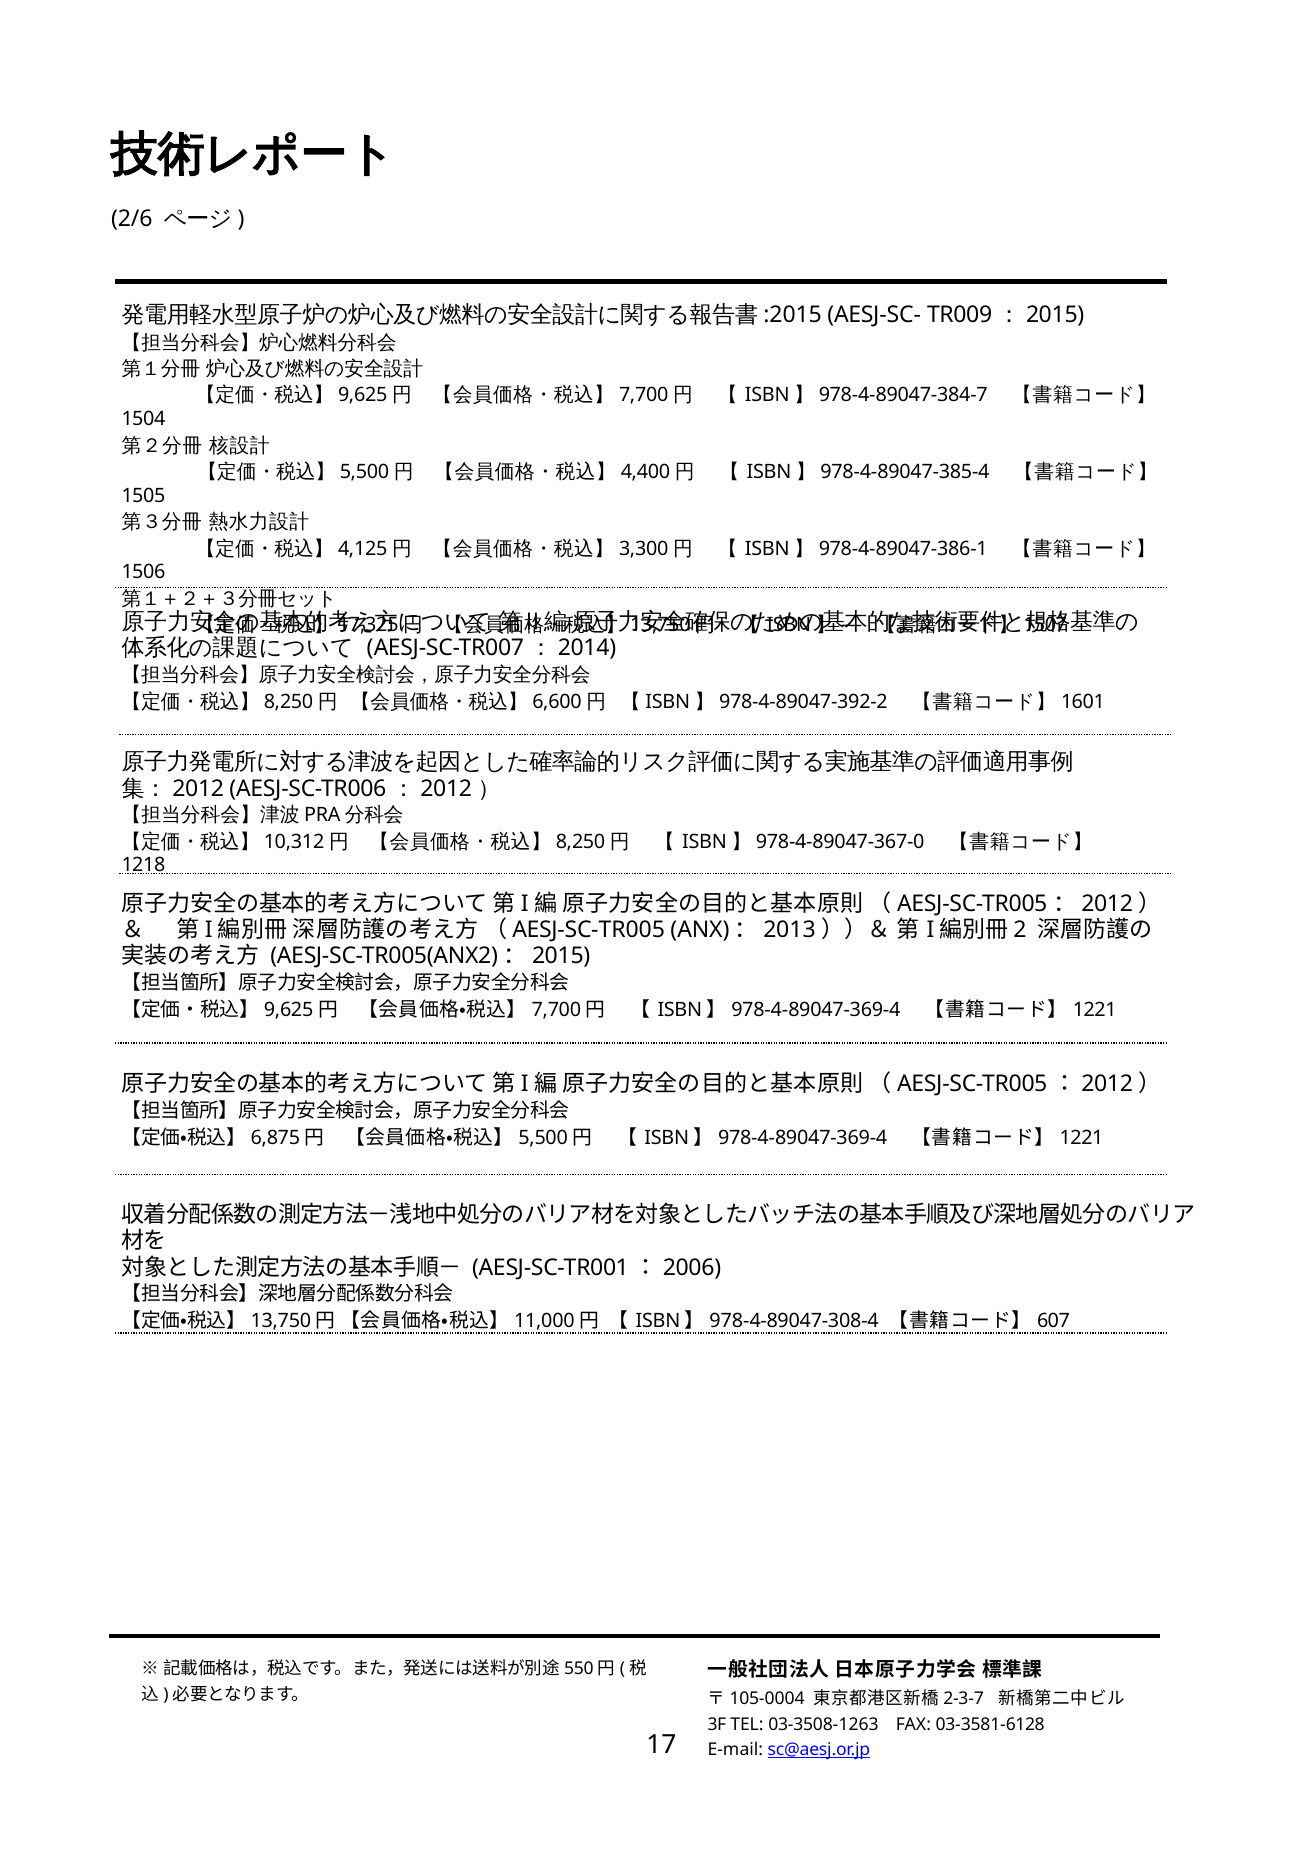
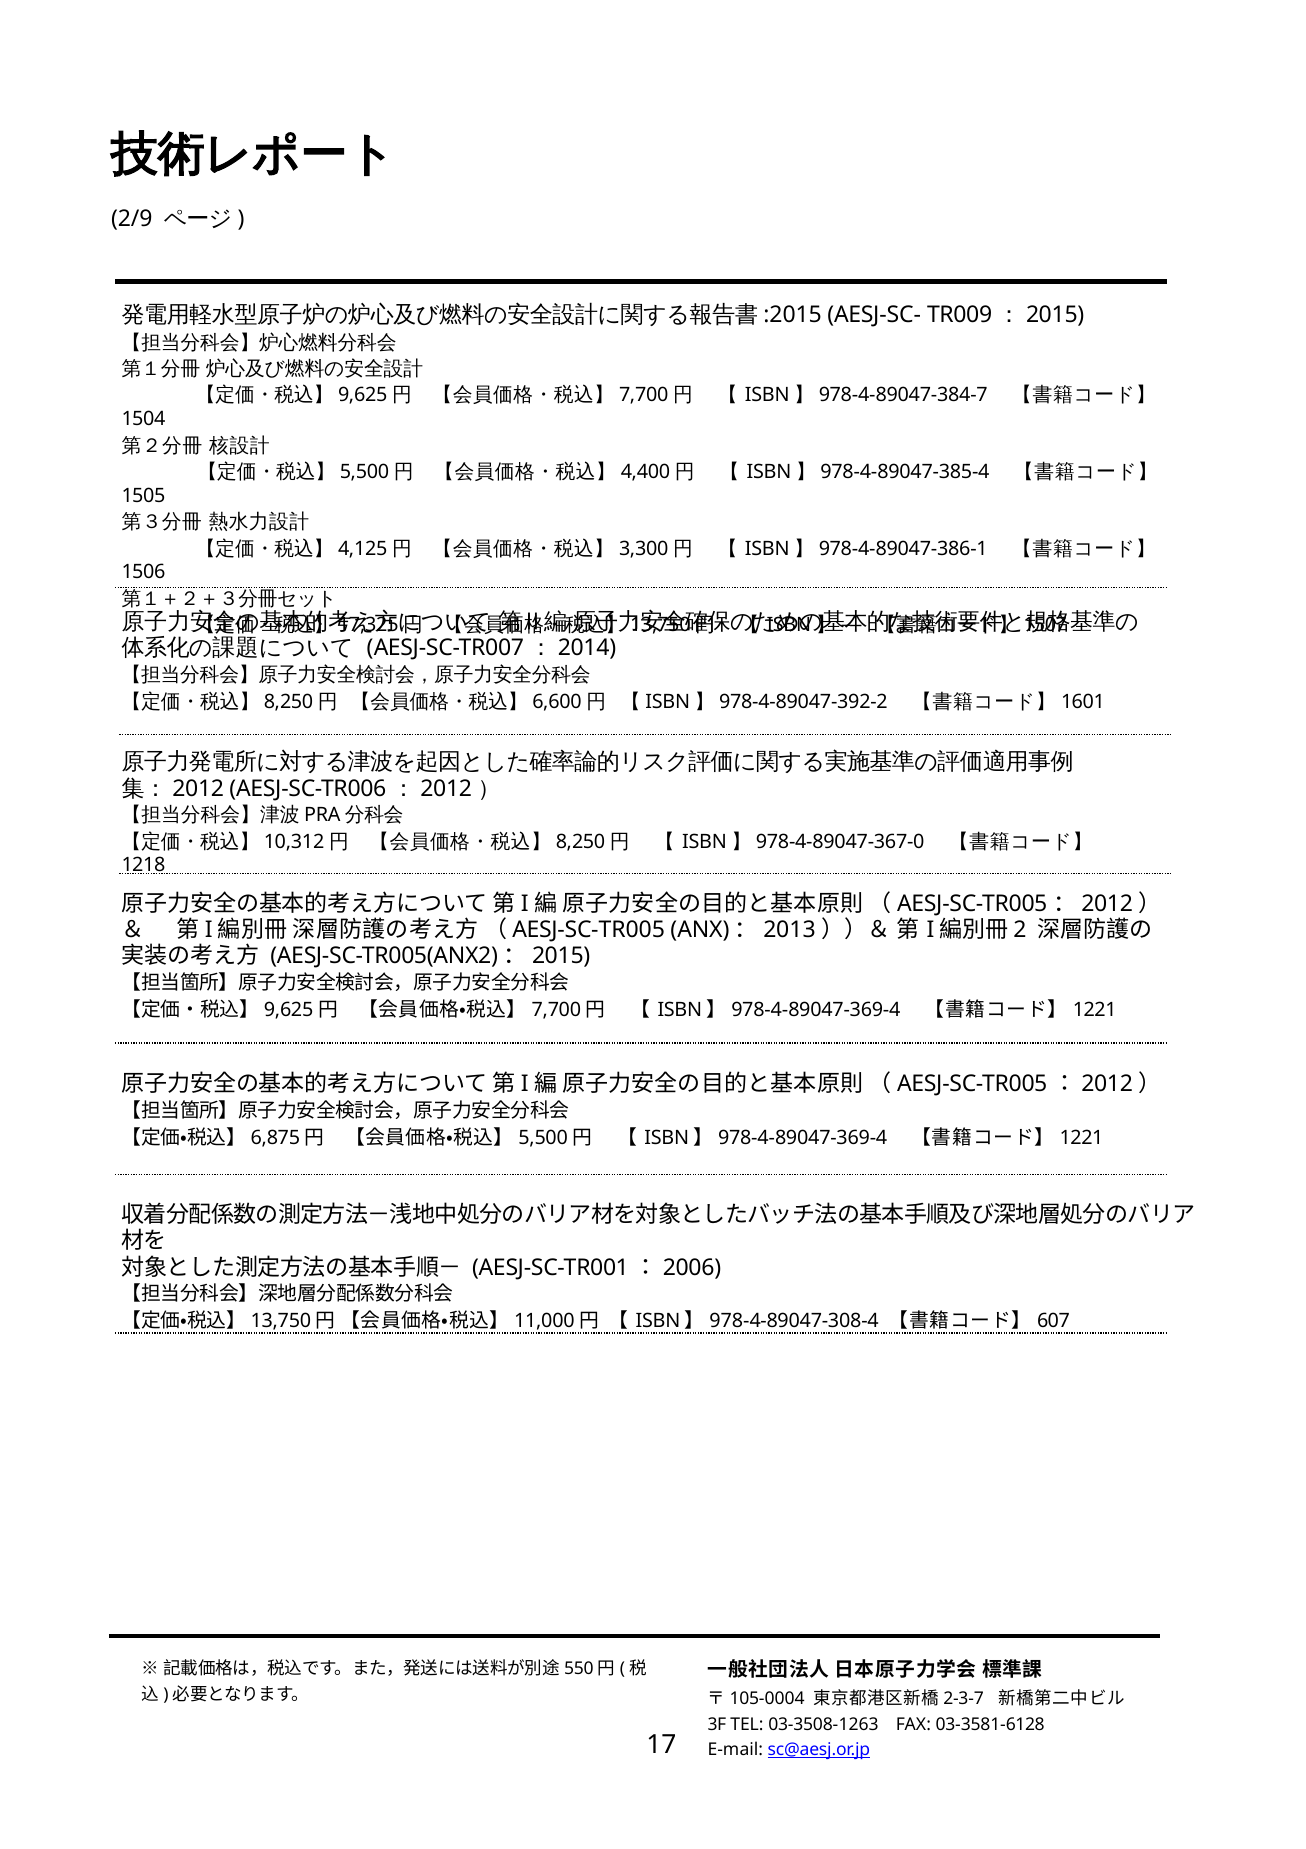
2/6: 2/6 -> 2/9 (132, 219)
